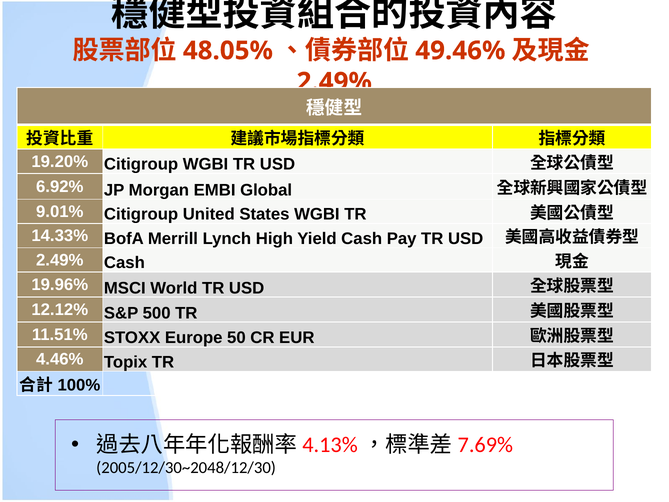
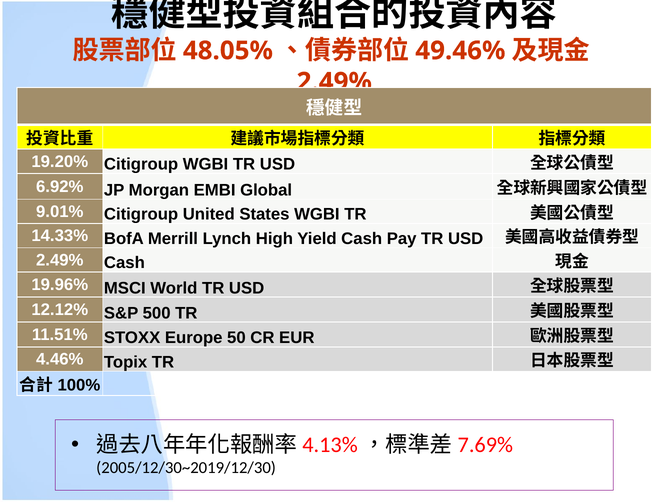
2005/12/30~2048/12/30: 2005/12/30~2048/12/30 -> 2005/12/30~2019/12/30 (186, 468)
